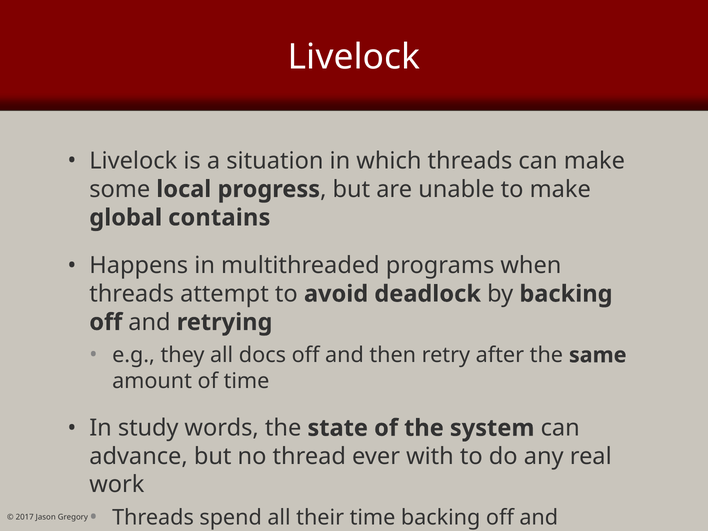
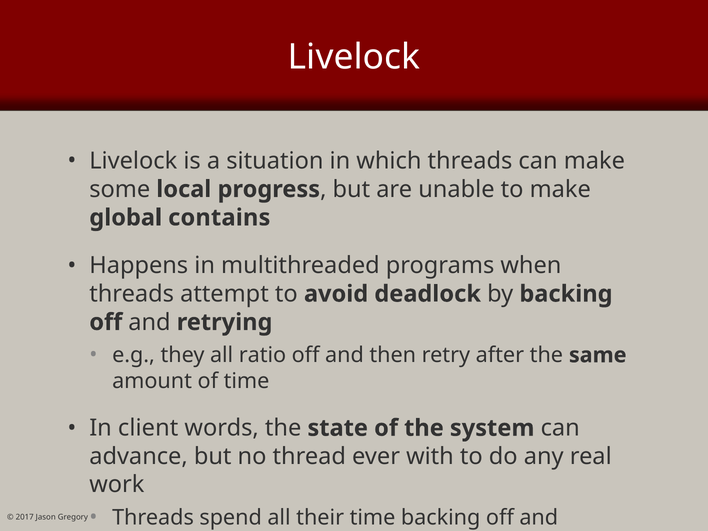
docs: docs -> ratio (262, 355)
study: study -> client (148, 428)
